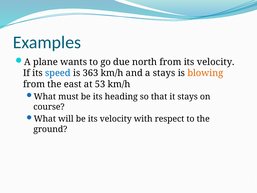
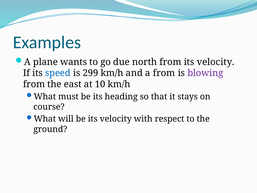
363: 363 -> 299 (90, 73)
a stays: stays -> from (164, 73)
blowing colour: orange -> purple (205, 73)
53: 53 -> 10 (100, 84)
